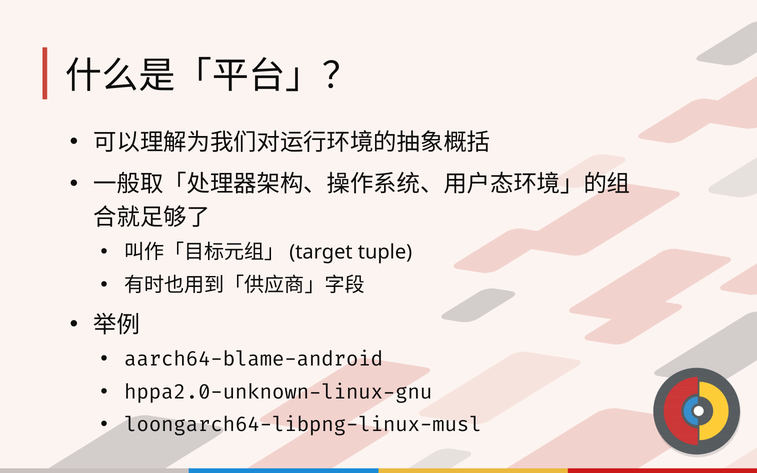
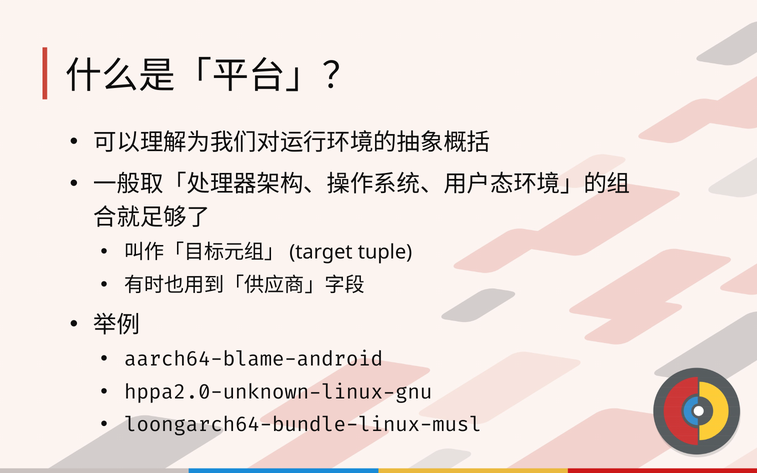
loongarch64-libpng-linux-musl: loongarch64-libpng-linux-musl -> loongarch64-bundle-linux-musl (303, 425)
